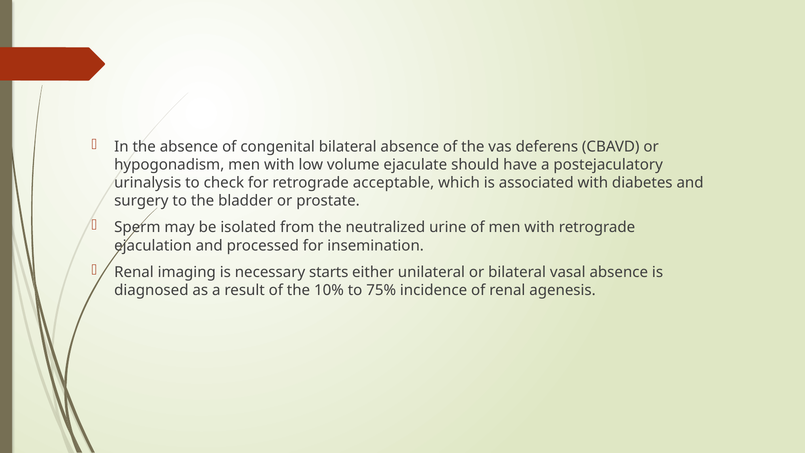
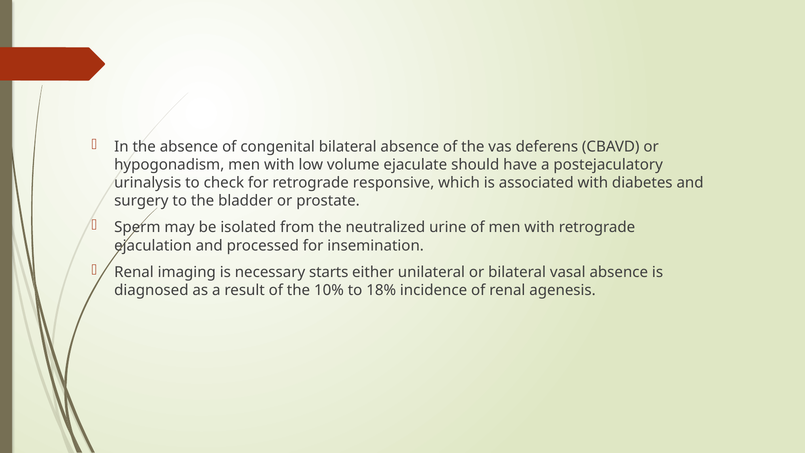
acceptable: acceptable -> responsive (394, 183)
75%: 75% -> 18% (381, 290)
